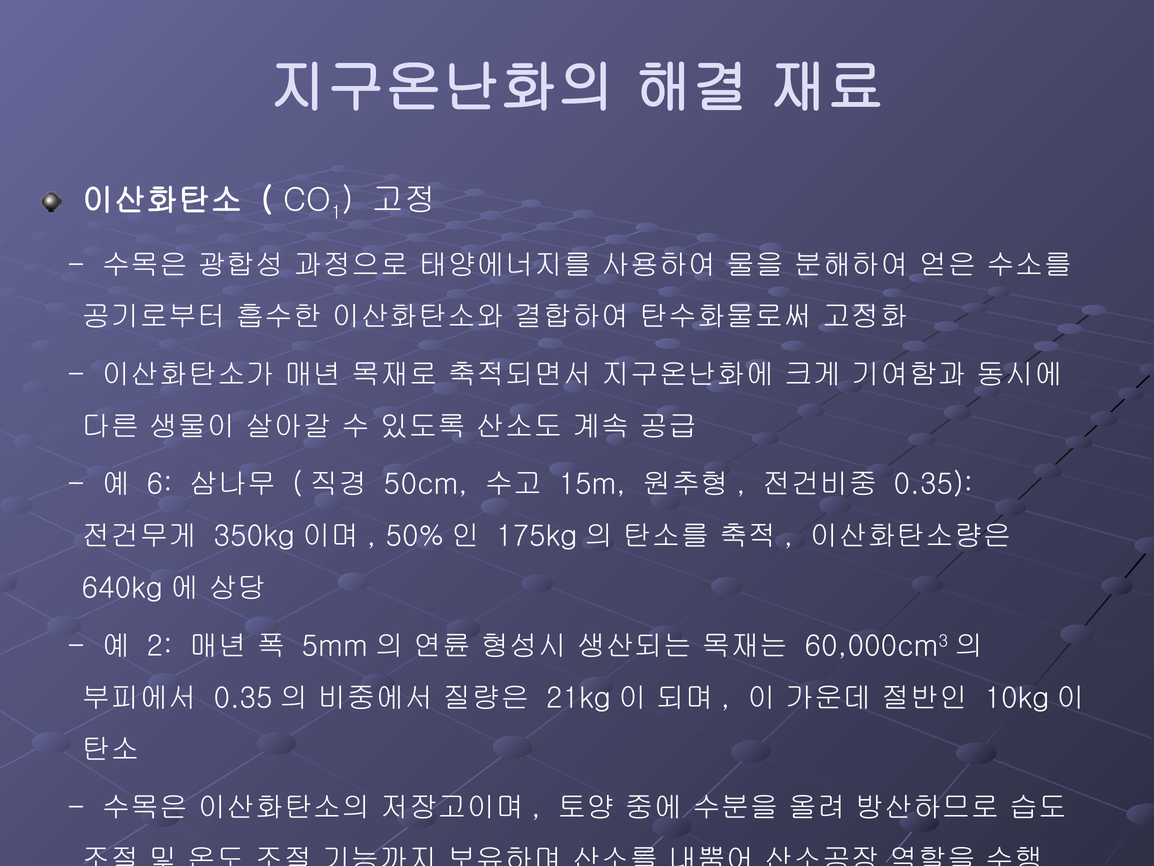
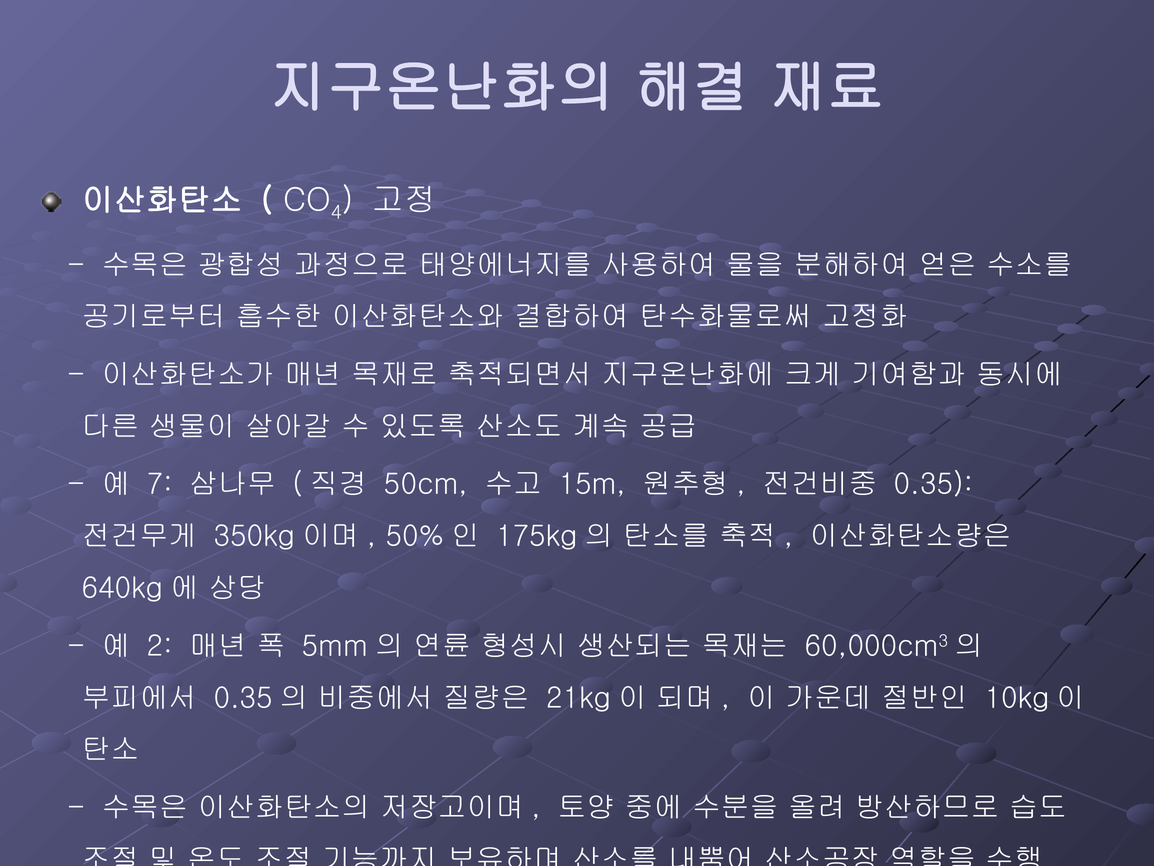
1: 1 -> 4 (336, 213)
6: 6 -> 7 (160, 484)
